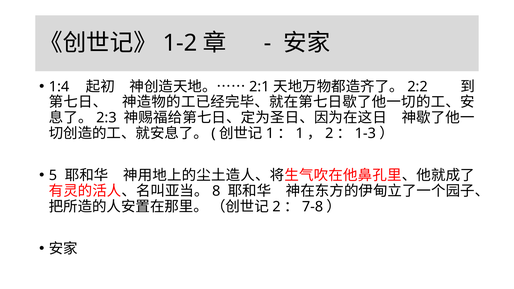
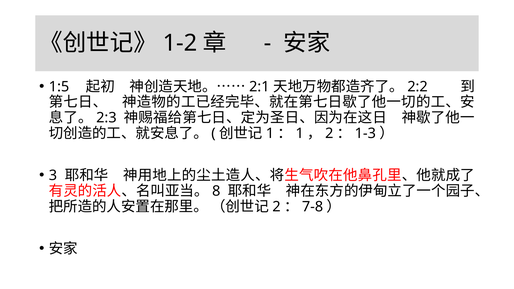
1:4: 1:4 -> 1:5 (59, 87)
5: 5 -> 3 (53, 175)
